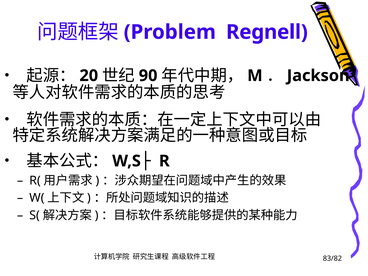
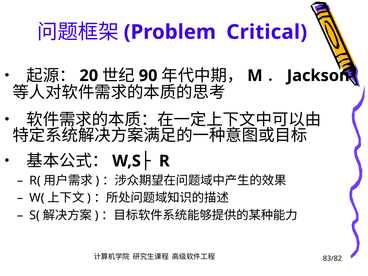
Regnell: Regnell -> Critical (267, 32)
